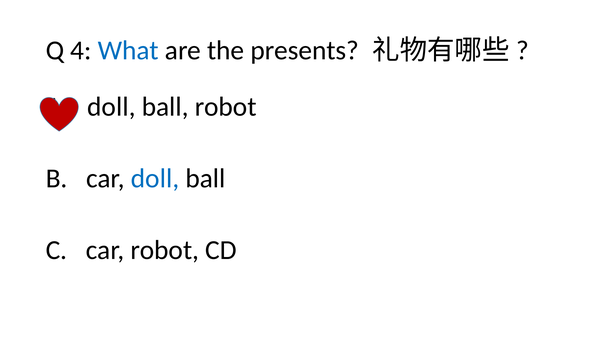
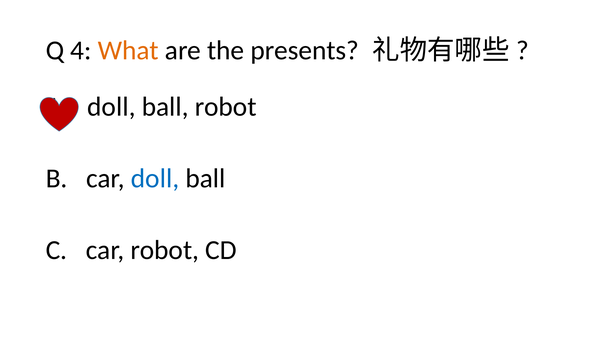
What colour: blue -> orange (128, 50)
